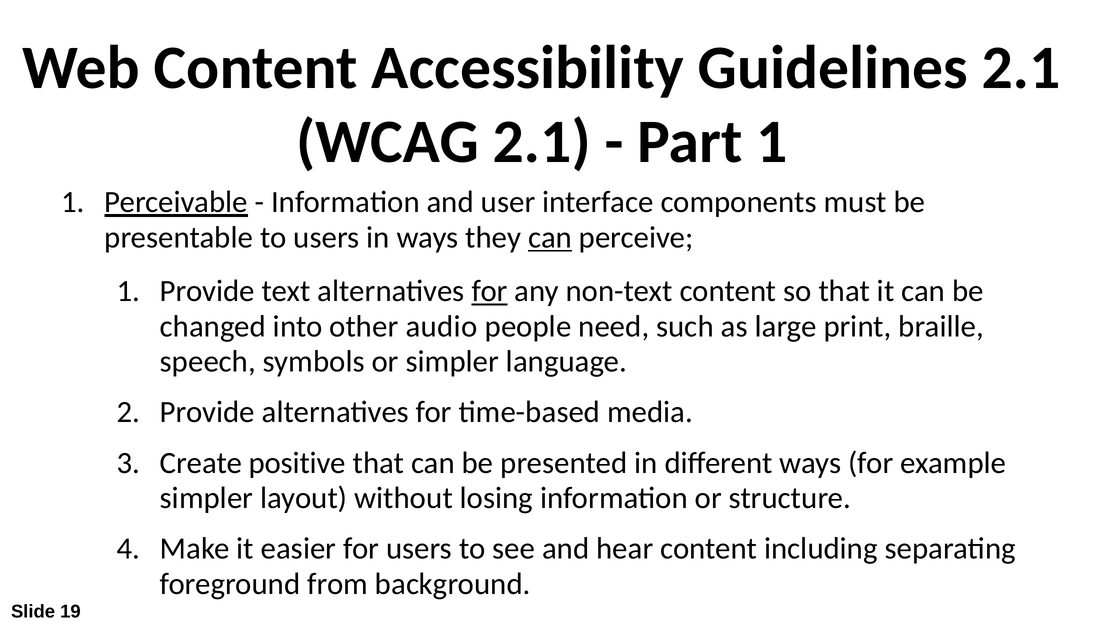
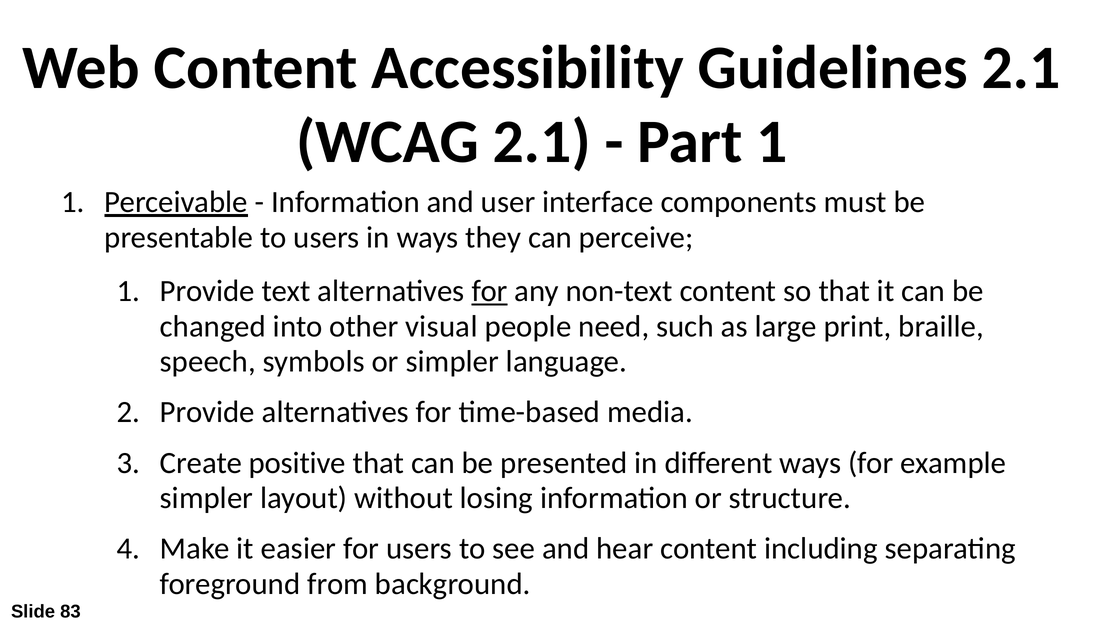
can underline: present -> none (550, 237)
audio: audio -> visual (441, 326)
19: 19 -> 83 (70, 611)
